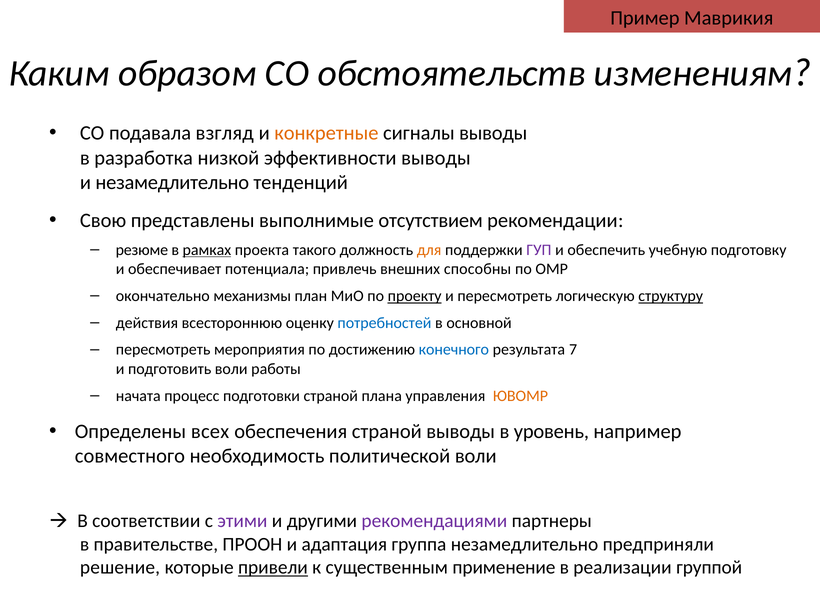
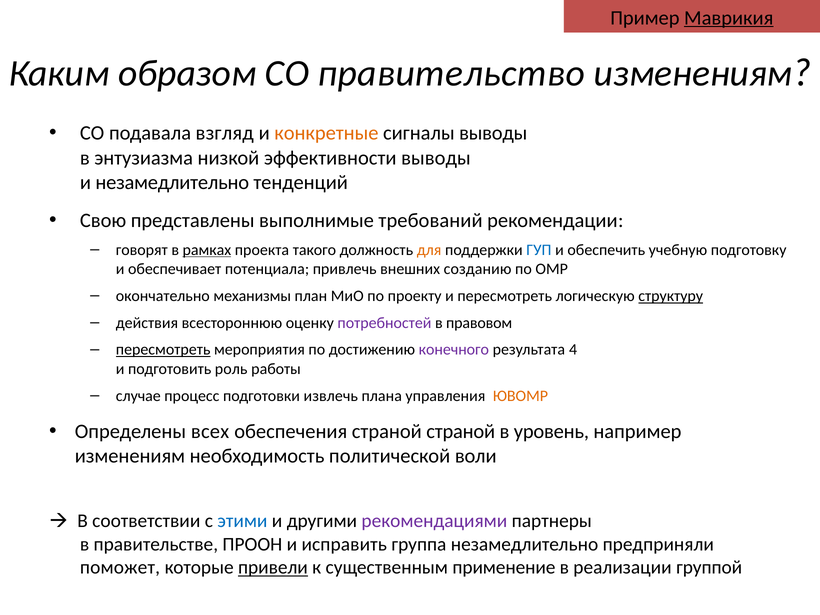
Маврикия underline: none -> present (729, 18)
обстоятельств: обстоятельств -> правительство (451, 73)
разработка: разработка -> энтузиазма (144, 158)
отсутствием: отсутствием -> требований (431, 221)
резюме: резюме -> говорят (142, 250)
ГУП colour: purple -> blue (539, 250)
способны: способны -> созданию (478, 269)
проекту underline: present -> none (415, 296)
потребностей colour: blue -> purple (384, 323)
основной: основной -> правовом (479, 323)
пересмотреть underline: none -> present (163, 350)
конечного colour: blue -> purple (454, 350)
7: 7 -> 4 (573, 350)
подготовить воли: воли -> роль (231, 369)
начата: начата -> случае (138, 396)
подготовки страной: страной -> извлечь (331, 396)
страной выводы: выводы -> страной (461, 432)
совместного: совместного -> изменениям (130, 456)
этими colour: purple -> blue (242, 521)
адаптация: адаптация -> исправить (344, 544)
решение: решение -> поможет (120, 568)
